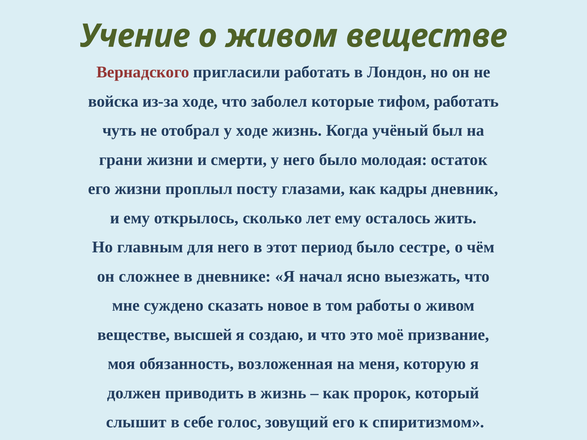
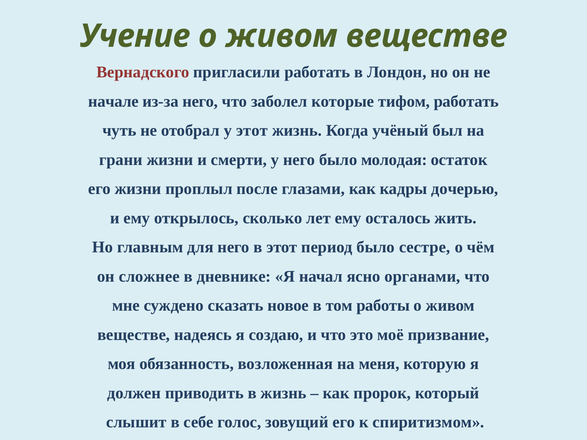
войска: войска -> начале (113, 101)
из-за ходе: ходе -> него (200, 101)
у ходе: ходе -> этот (252, 131)
посту: посту -> после (257, 189)
дневник: дневник -> дочерью (465, 189)
выезжать: выезжать -> органами (422, 277)
высшей: высшей -> надеясь (203, 335)
